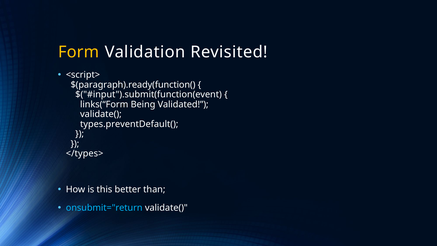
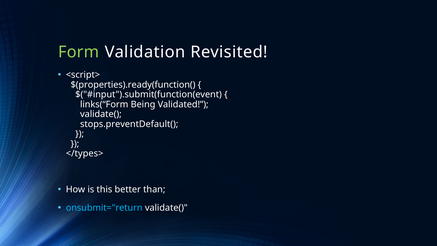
Form colour: yellow -> light green (79, 52)
$(paragraph).ready(function(: $(paragraph).ready(function( -> $(properties).ready(function( (133, 85)
types.preventDefault(: types.preventDefault( -> stops.preventDefault( (129, 124)
